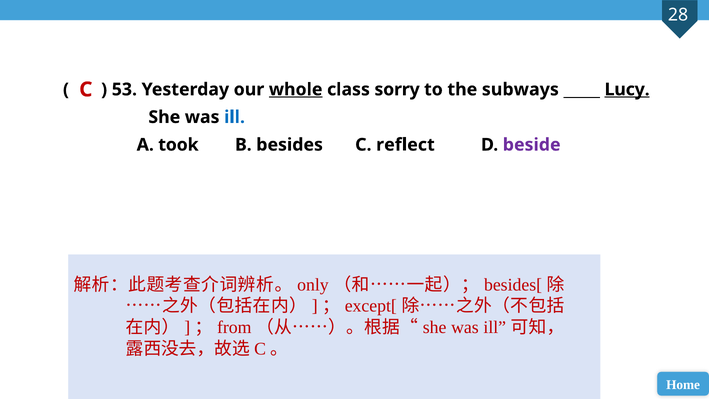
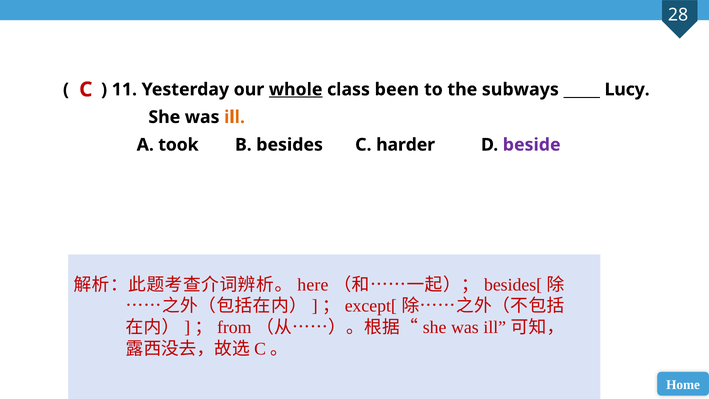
53: 53 -> 11 (124, 89)
sorry: sorry -> been (397, 89)
Lucy underline: present -> none (627, 89)
ill colour: blue -> orange (235, 117)
reflect: reflect -> harder (406, 145)
only: only -> here (313, 285)
